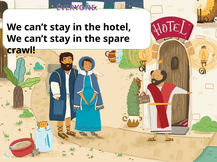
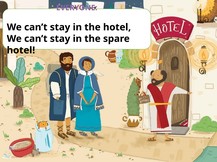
crawl: crawl -> hotel (21, 50)
